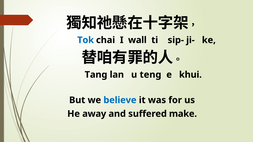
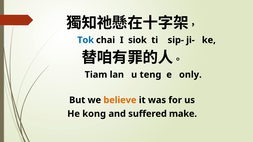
wall: wall -> siok (137, 40)
Tang: Tang -> Tiam (96, 75)
khui: khui -> only (190, 75)
believe colour: blue -> orange (120, 100)
away: away -> kong (94, 114)
